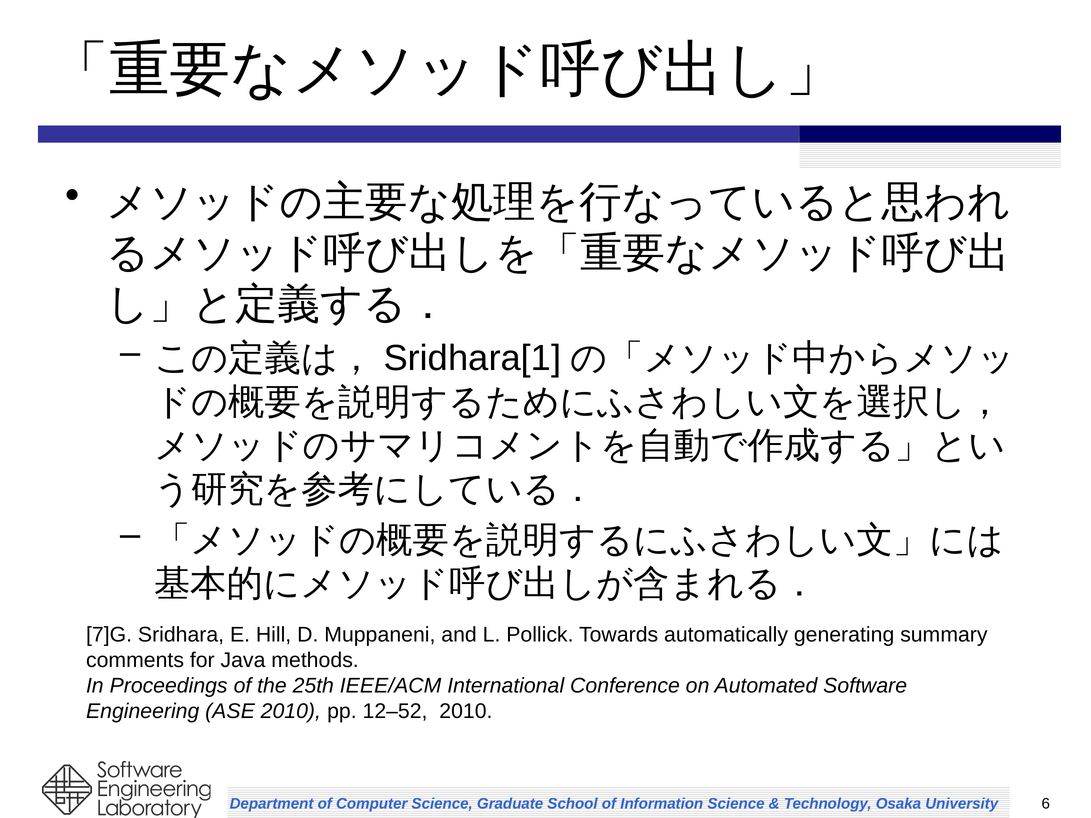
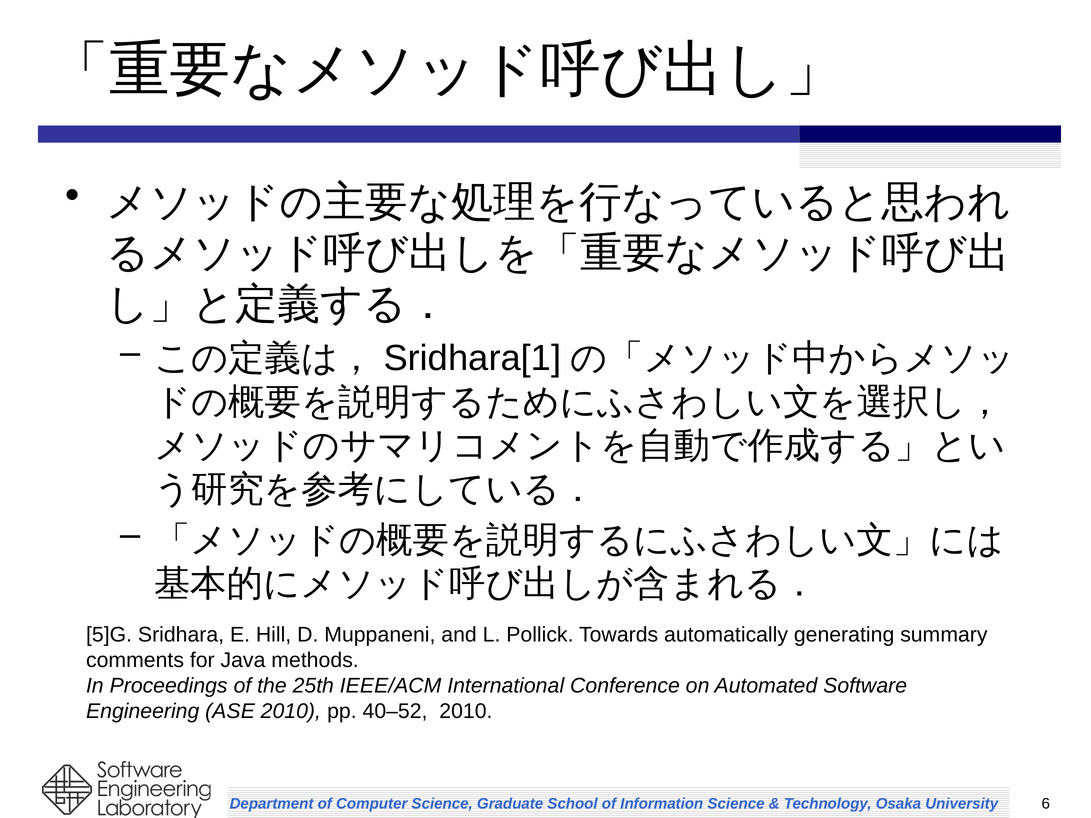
7]G: 7]G -> 5]G (109, 635)
12–52: 12–52 -> 40–52 (395, 711)
